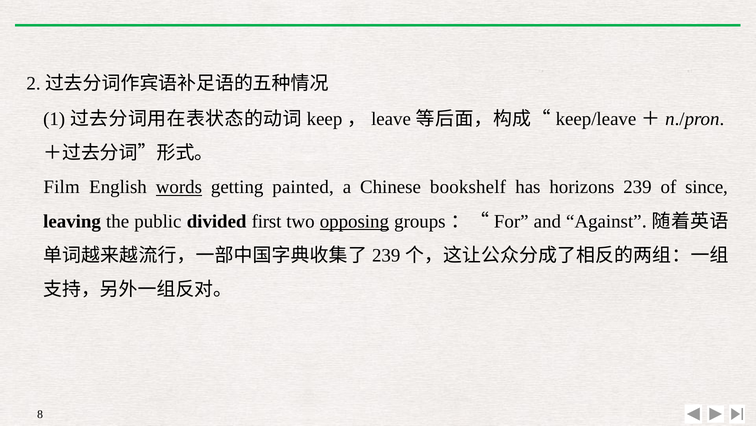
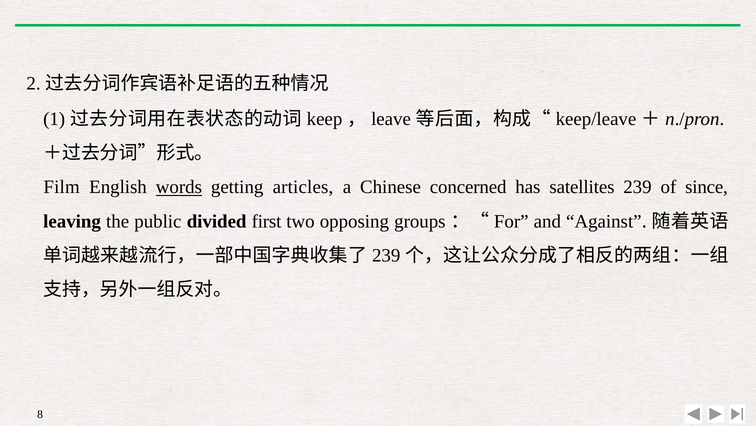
painted: painted -> articles (303, 187)
bookshelf: bookshelf -> concerned (468, 187)
horizons: horizons -> satellites (582, 187)
opposing underline: present -> none (354, 221)
